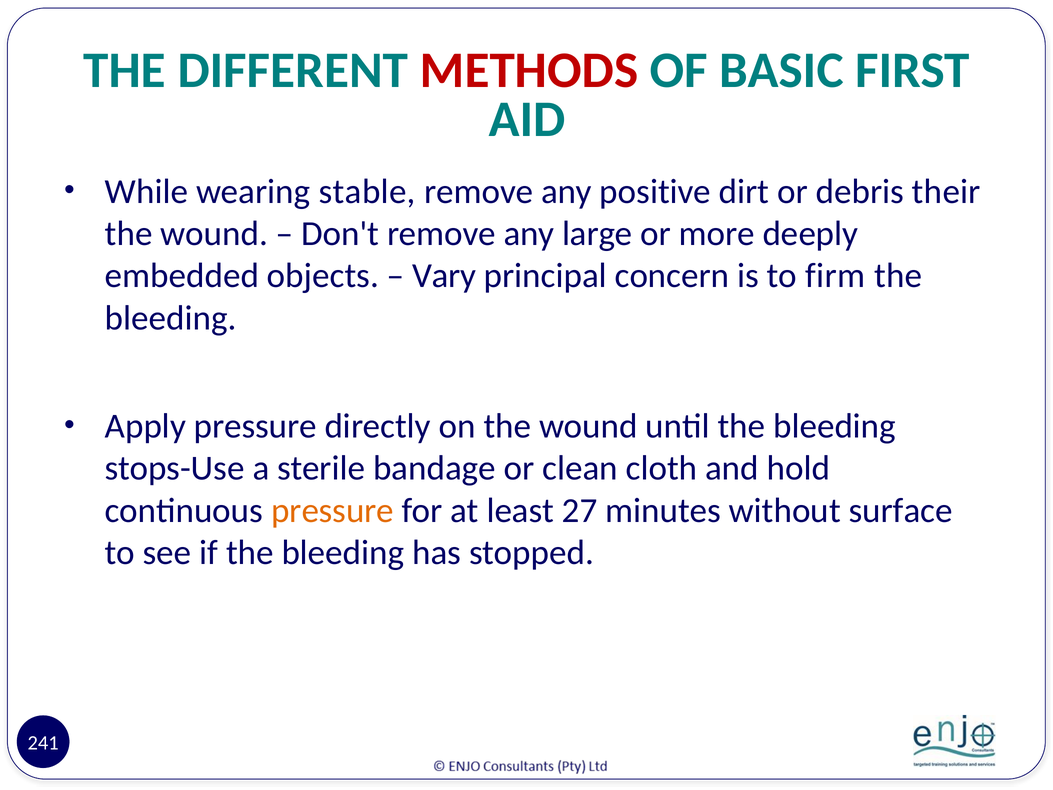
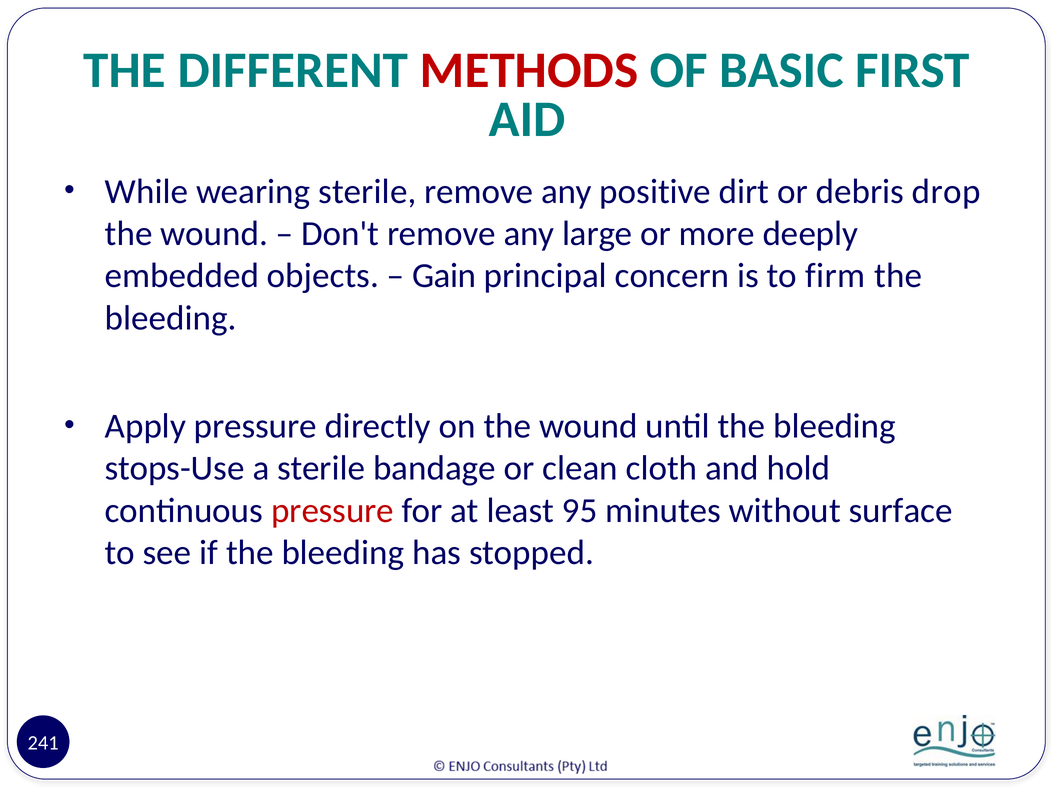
wearing stable: stable -> sterile (367, 191)
their: their -> drop (946, 191)
Vary: Vary -> Gain (444, 276)
pressure colour: orange -> red (333, 510)
27: 27 -> 95 (580, 510)
